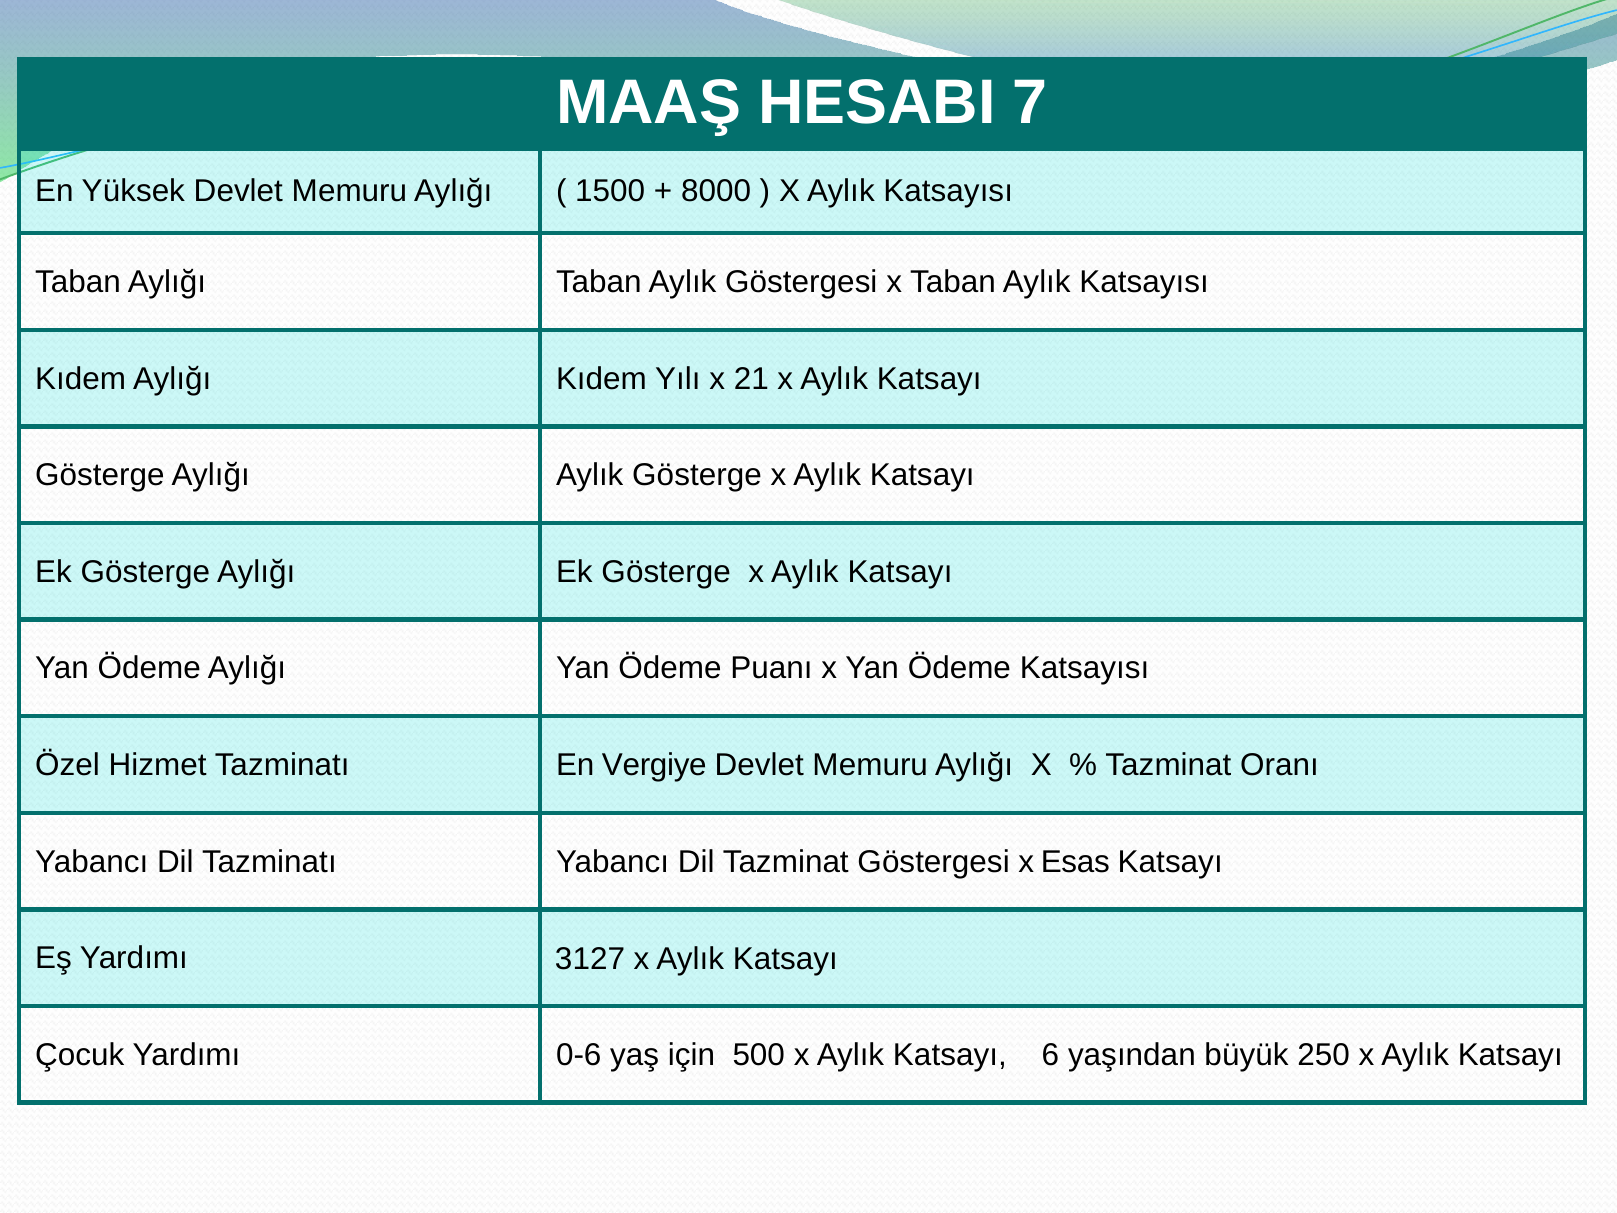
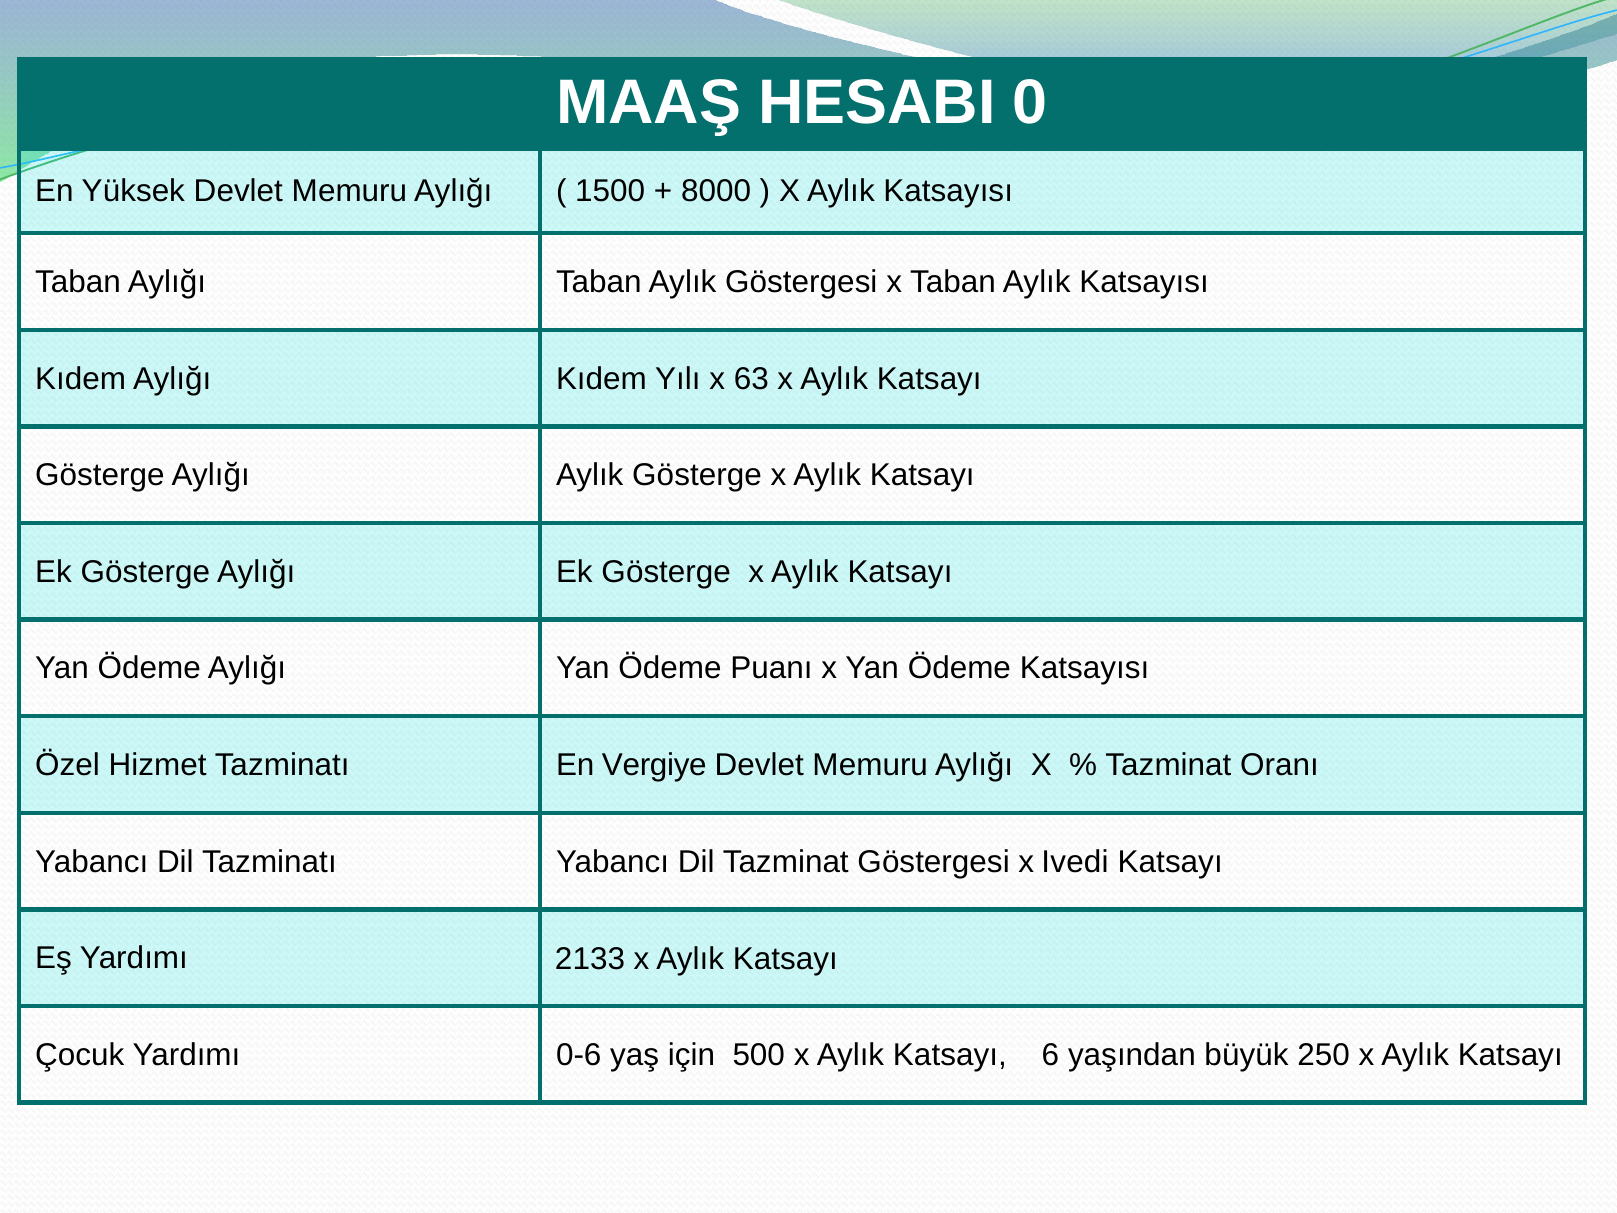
7: 7 -> 0 (1030, 103)
21: 21 -> 63 (751, 379)
Esas: Esas -> Ivedi (1075, 862)
3127: 3127 -> 2133 (590, 959)
